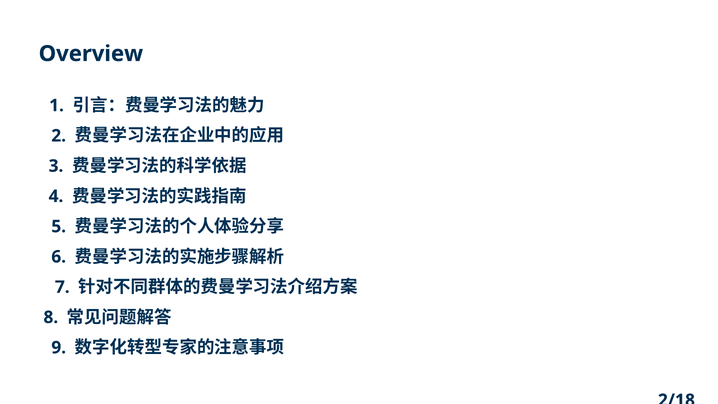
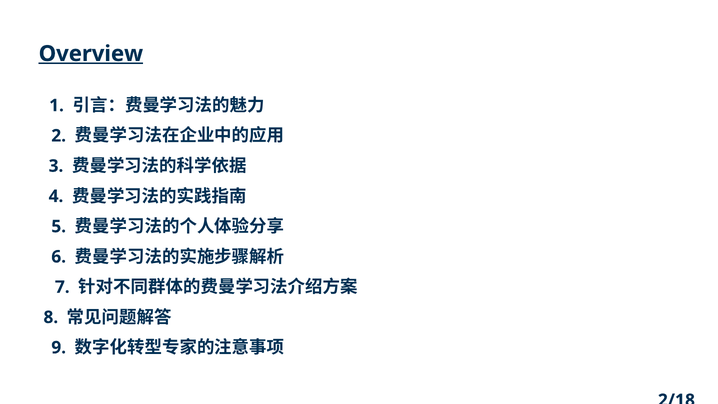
Overview underline: none -> present (91, 54)
